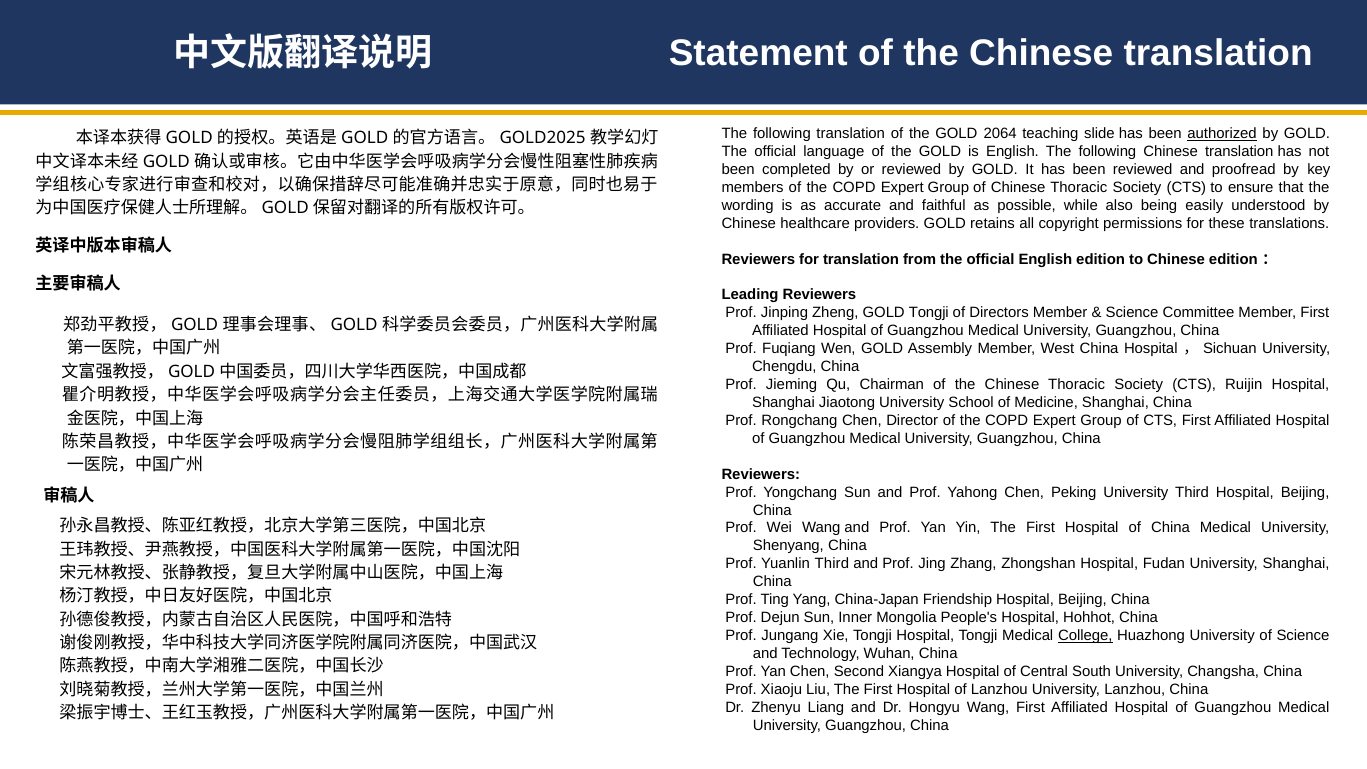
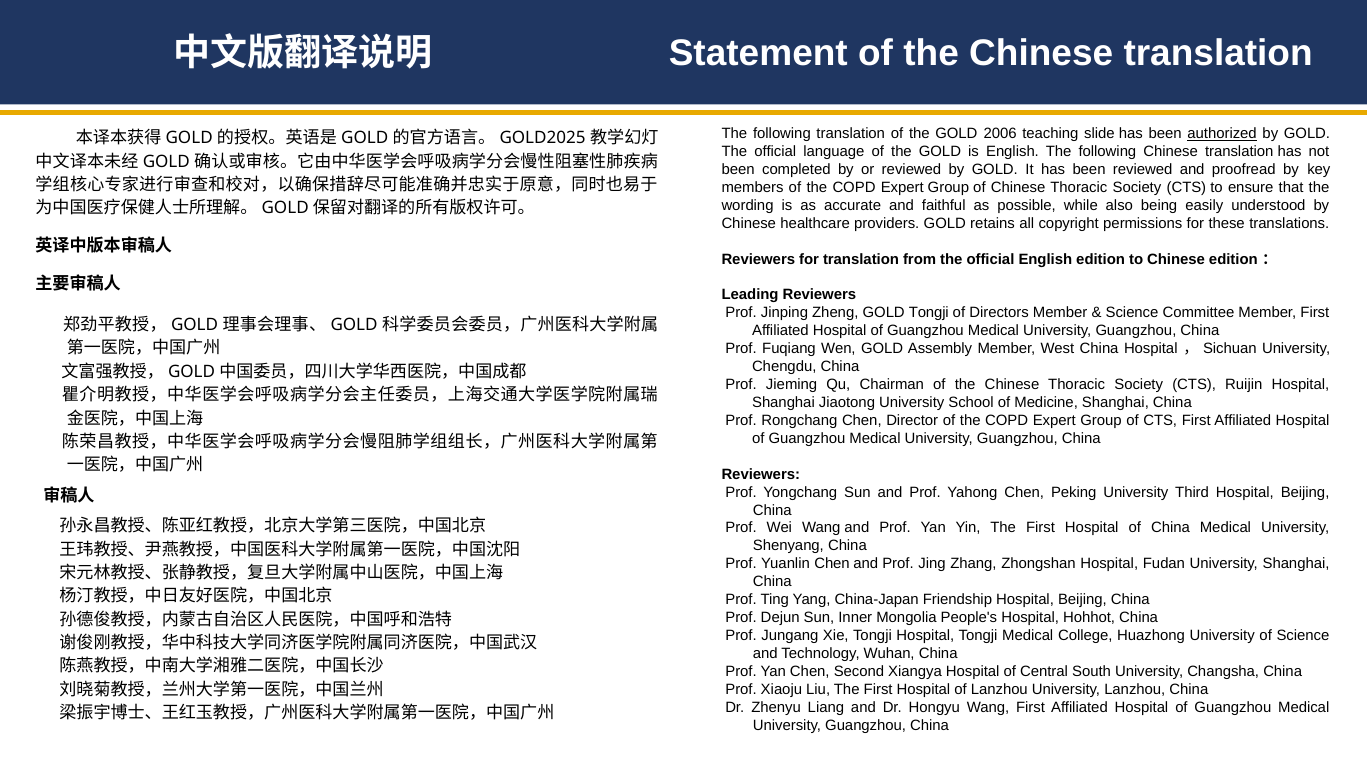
2064: 2064 -> 2006 (1000, 134)
Yuanlin Third: Third -> Chen (832, 564)
College underline: present -> none (1085, 635)
